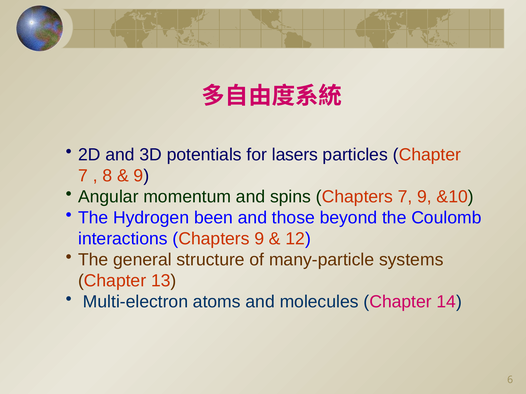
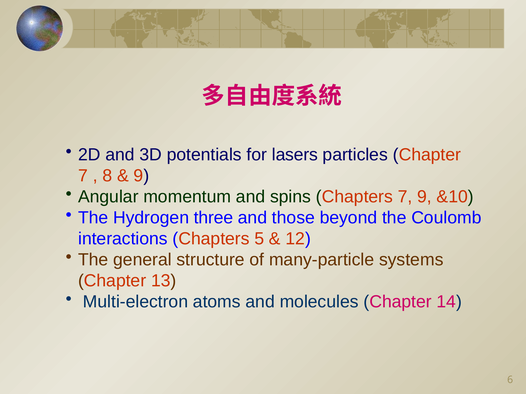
been: been -> three (214, 218)
Chapters 9: 9 -> 5 (259, 239)
